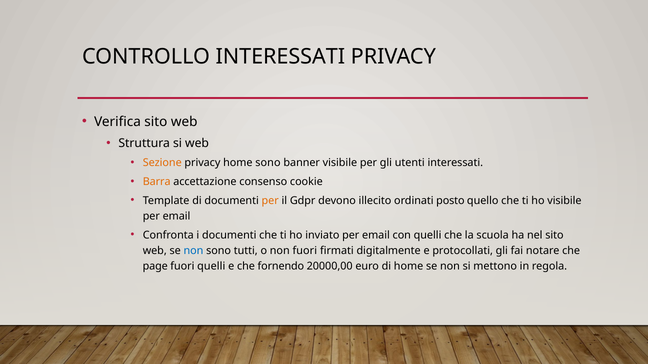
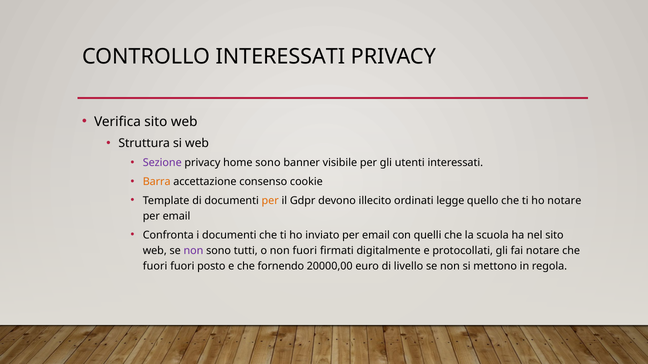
Sezione colour: orange -> purple (162, 163)
posto: posto -> legge (450, 201)
ho visibile: visibile -> notare (564, 201)
non colour: blue -> purple (193, 251)
page: page -> fuori (155, 266)
fuori quelli: quelli -> posto (211, 266)
di home: home -> livello (409, 266)
